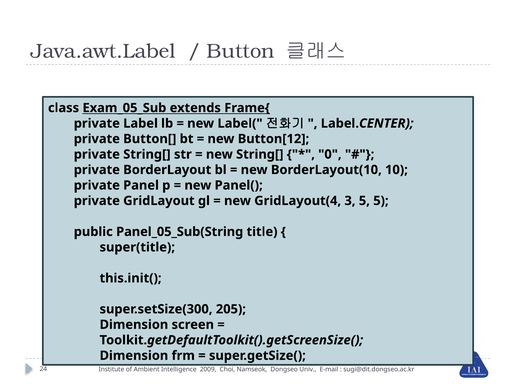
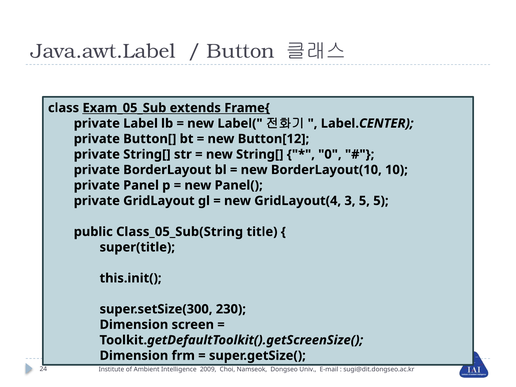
Panel_05_Sub(String: Panel_05_Sub(String -> Class_05_Sub(String (180, 232)
205: 205 -> 230 (231, 309)
